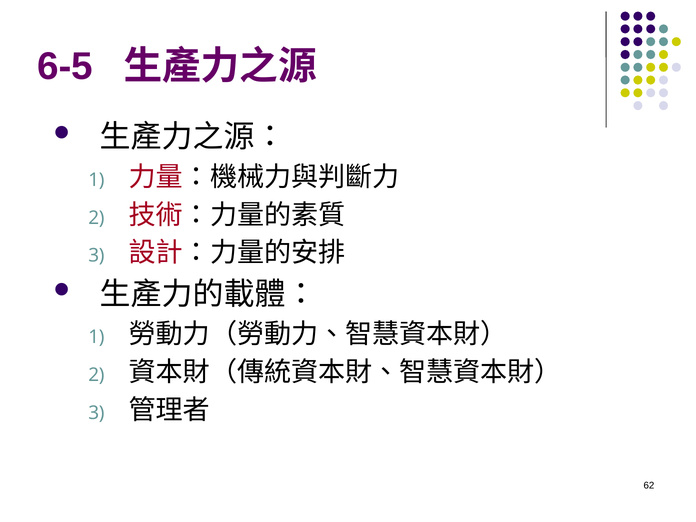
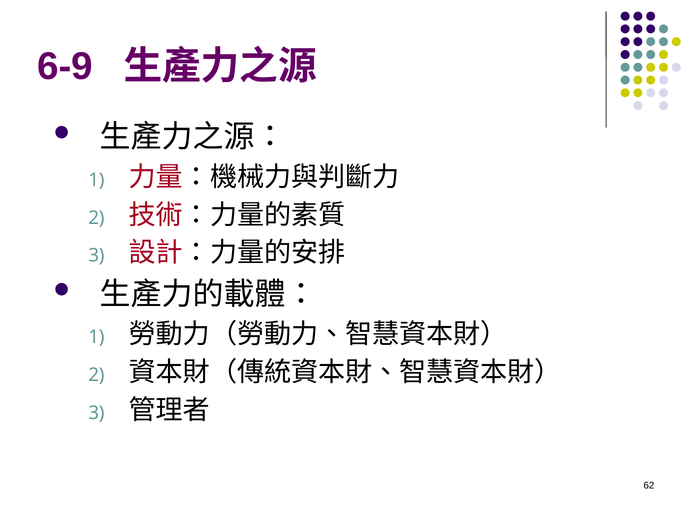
6-5: 6-5 -> 6-9 (65, 67)
